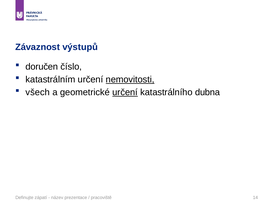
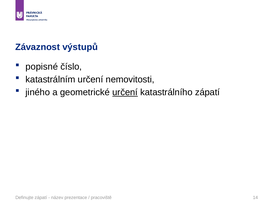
doručen: doručen -> popisné (42, 67)
nemovitosti underline: present -> none (130, 79)
všech: všech -> jiného (38, 92)
katastrálního dubna: dubna -> zápatí (207, 92)
